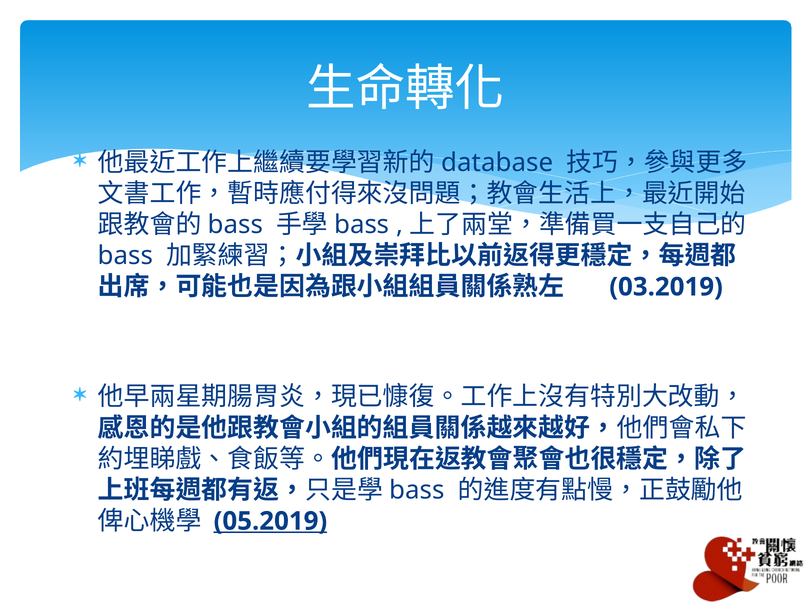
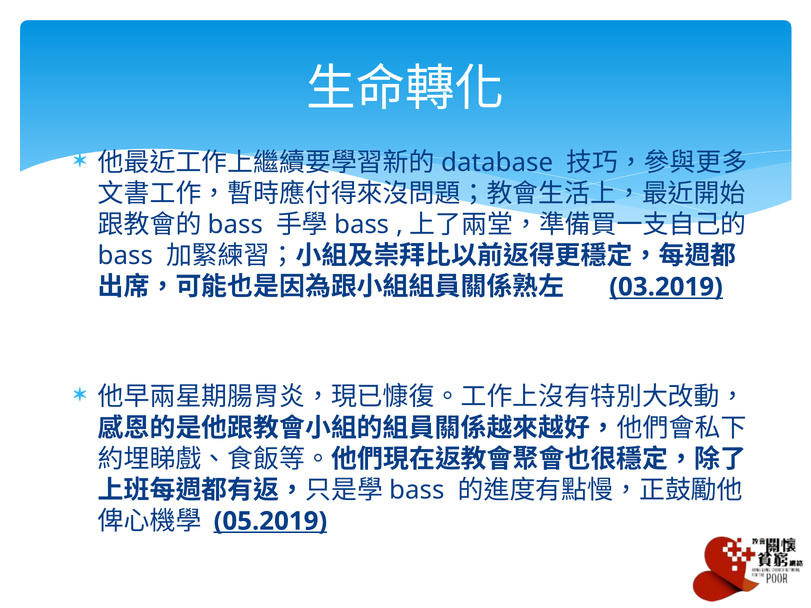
03.2019 underline: none -> present (666, 287)
